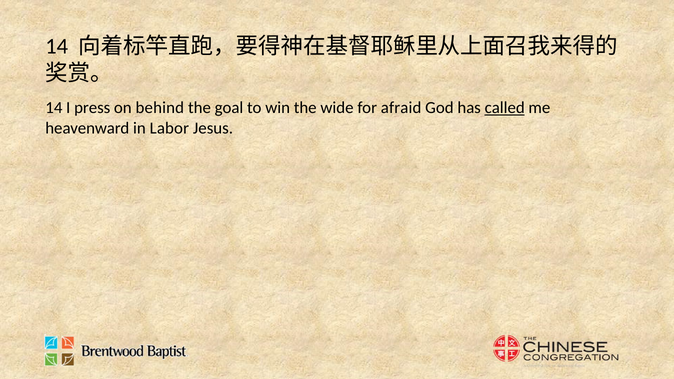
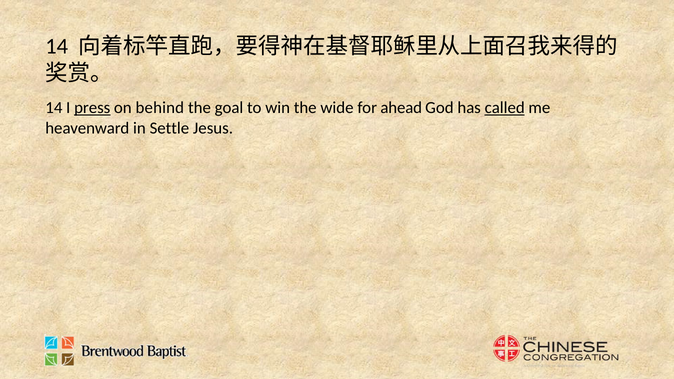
press underline: none -> present (92, 108)
afraid: afraid -> ahead (401, 108)
Labor: Labor -> Settle (169, 128)
